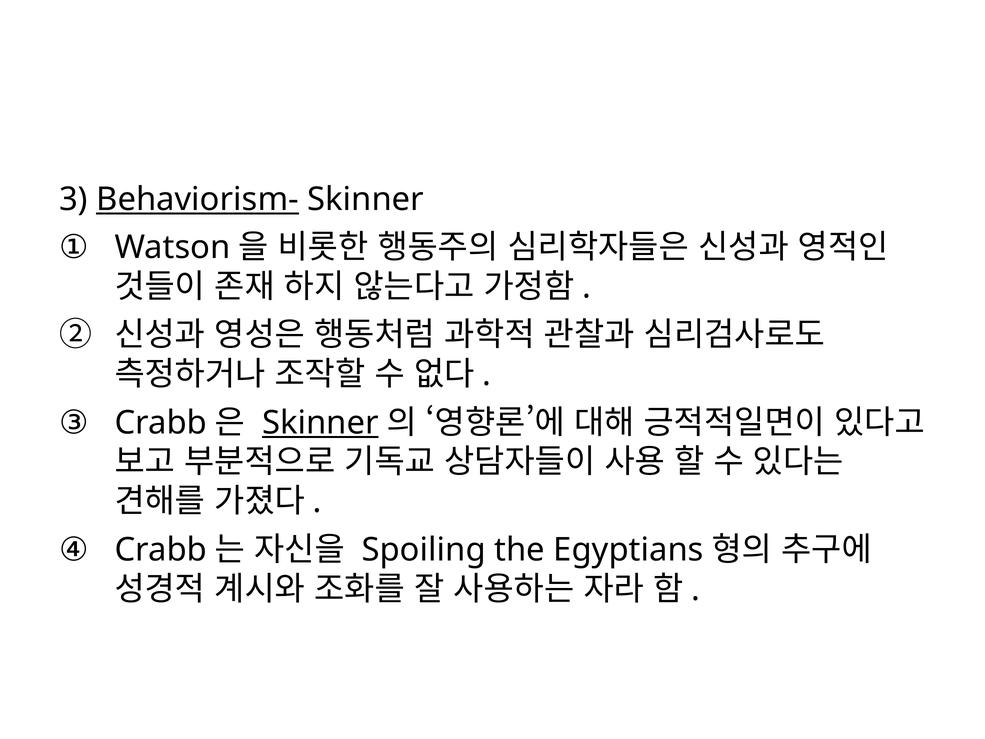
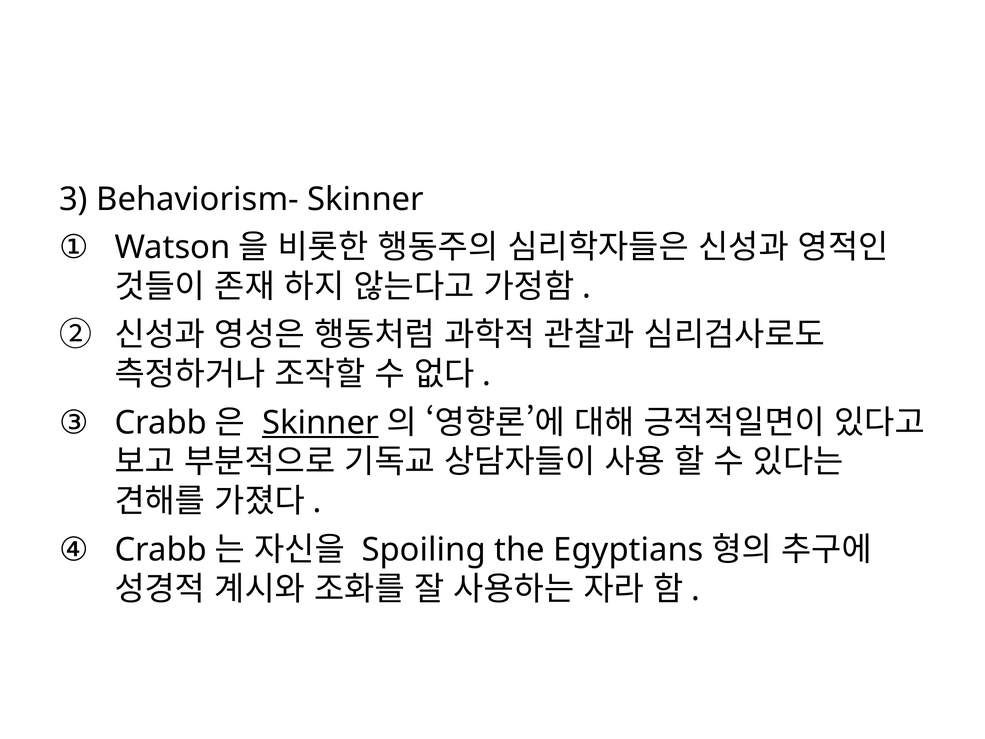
Behaviorism- underline: present -> none (198, 199)
